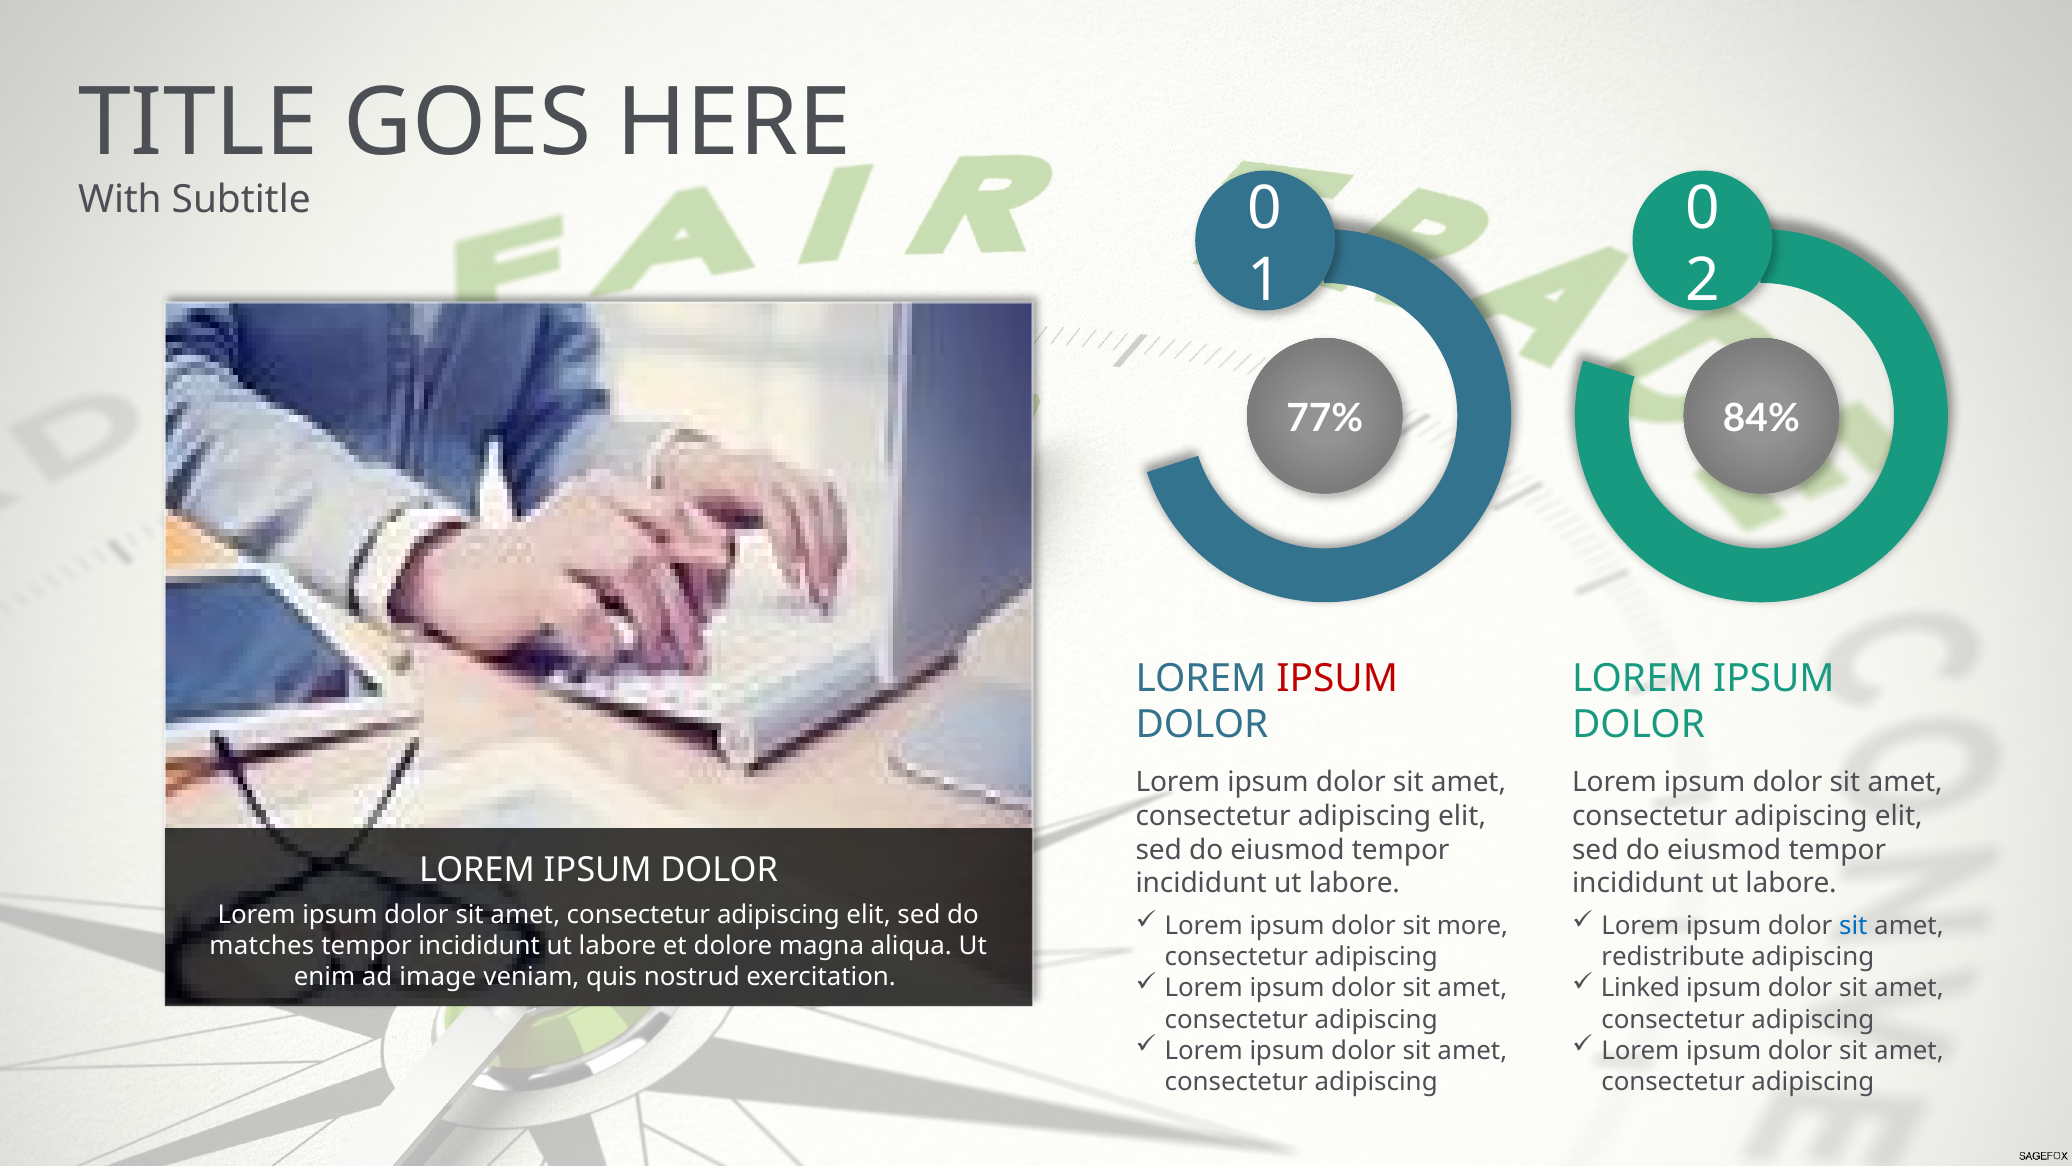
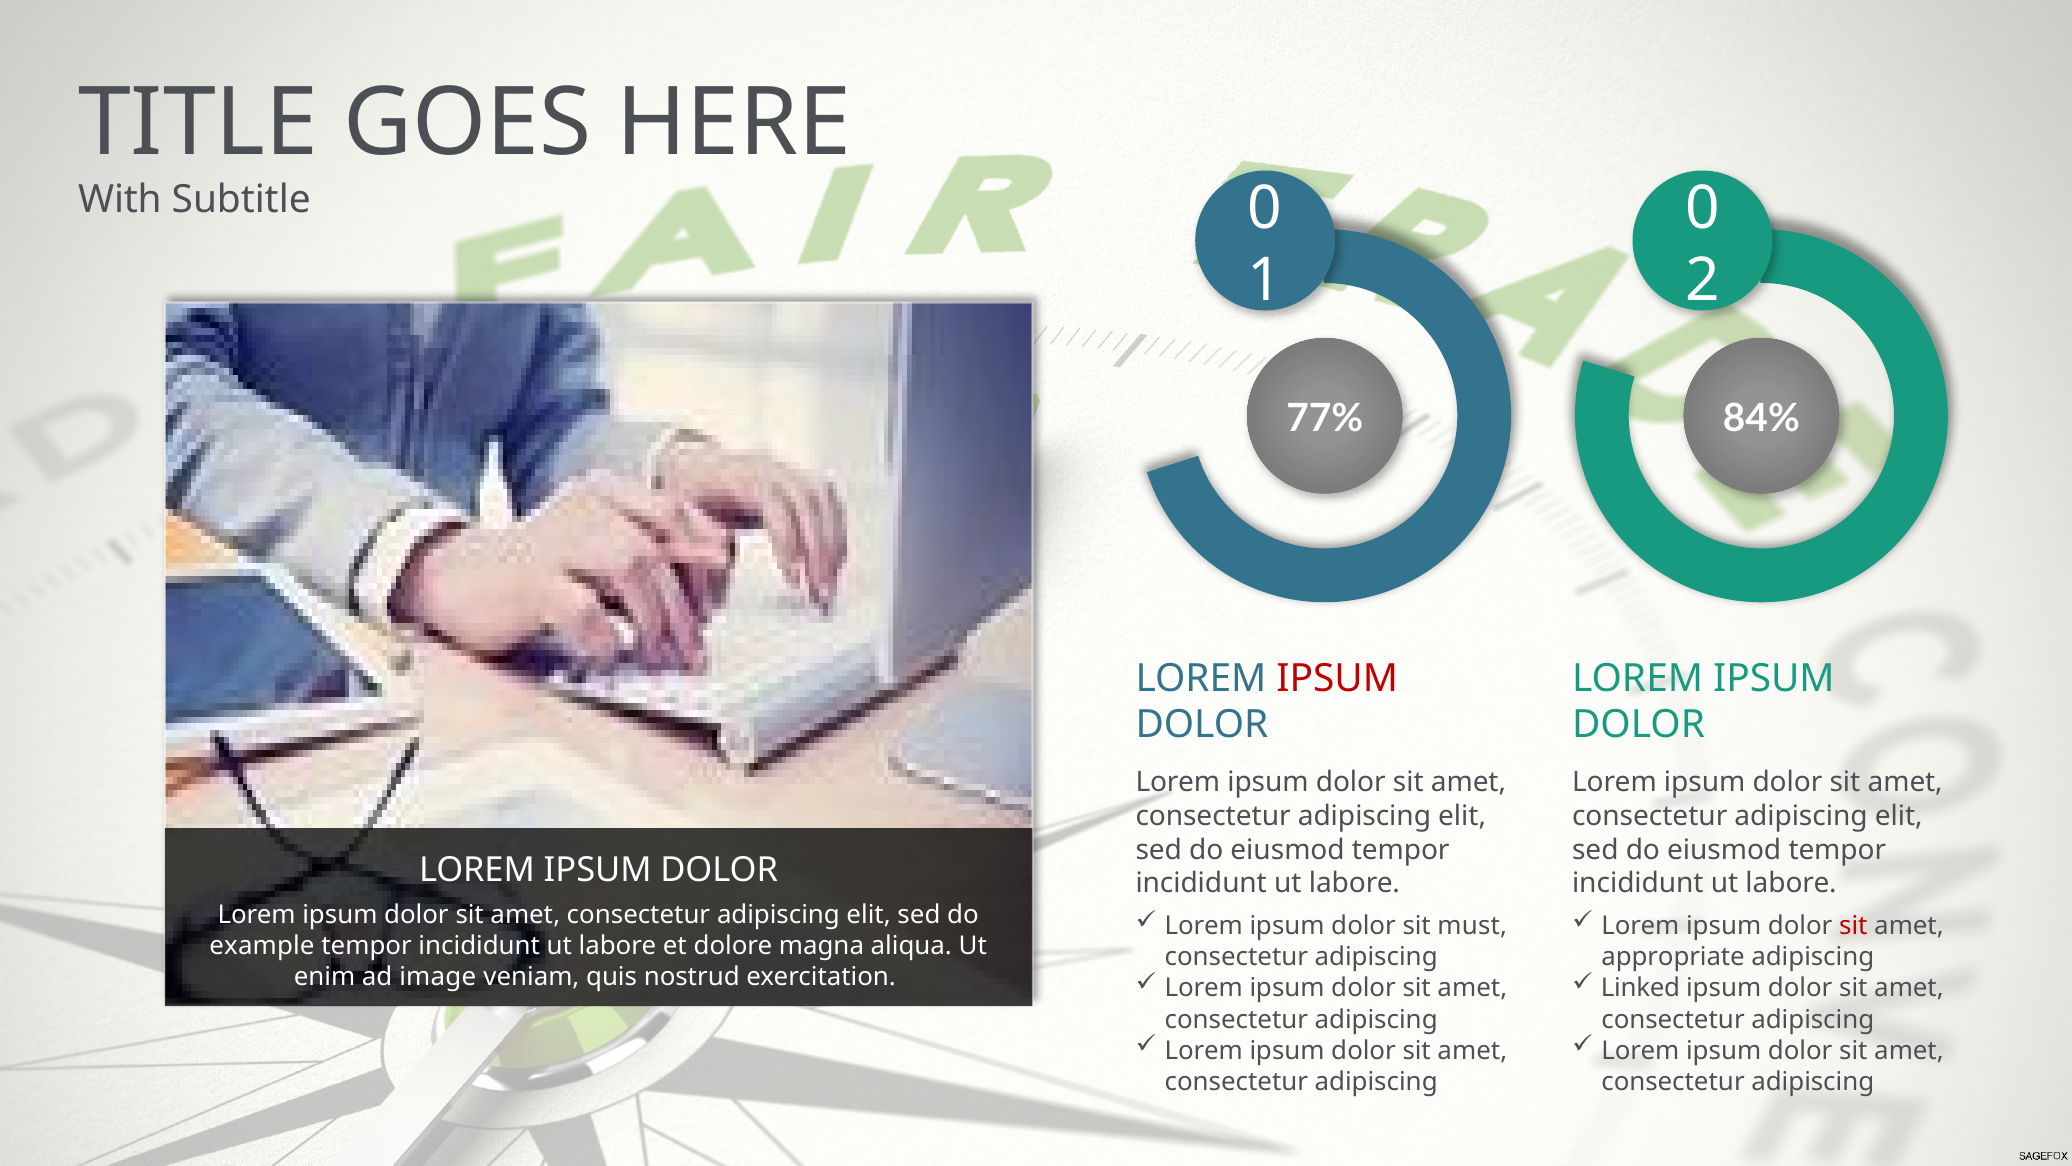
more: more -> must (1472, 926)
sit colour: blue -> red (1853, 926)
matches: matches -> example (262, 945)
redistribute: redistribute -> appropriate (1673, 957)
